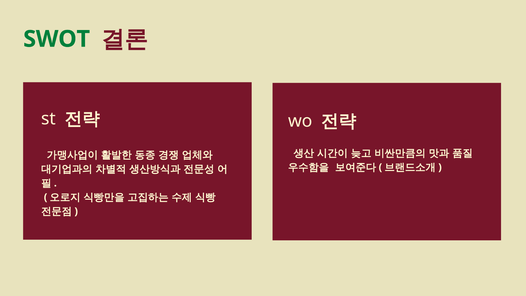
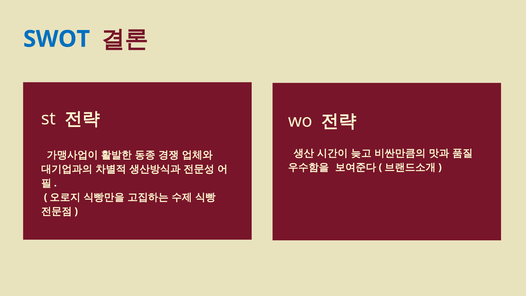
SWOT colour: green -> blue (57, 39)
